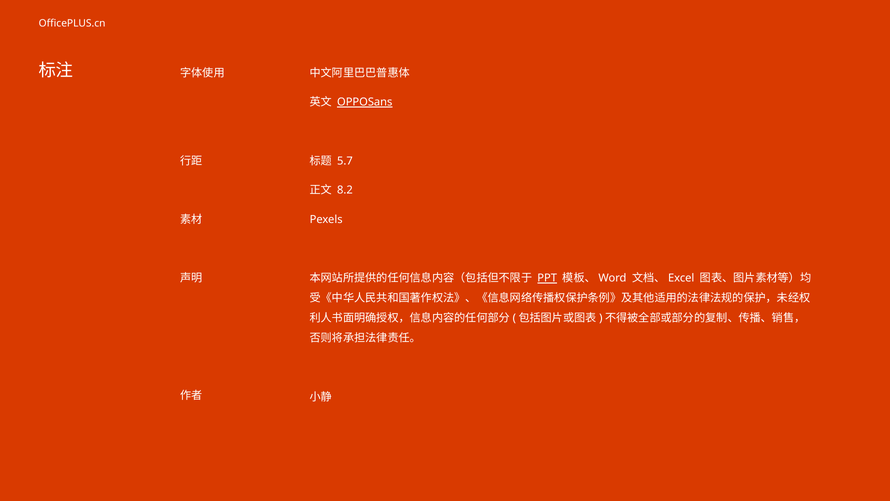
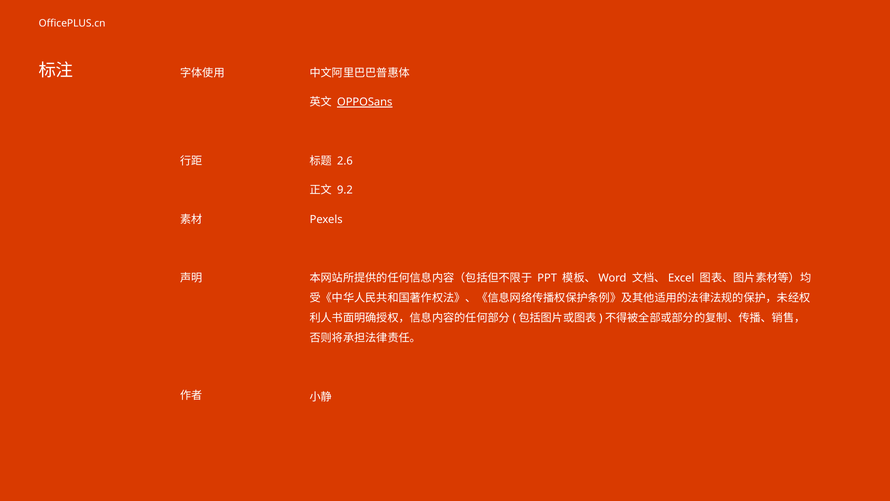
5.7: 5.7 -> 2.6 (345, 161)
8.2: 8.2 -> 9.2 (345, 190)
PPT underline: present -> none (547, 278)
